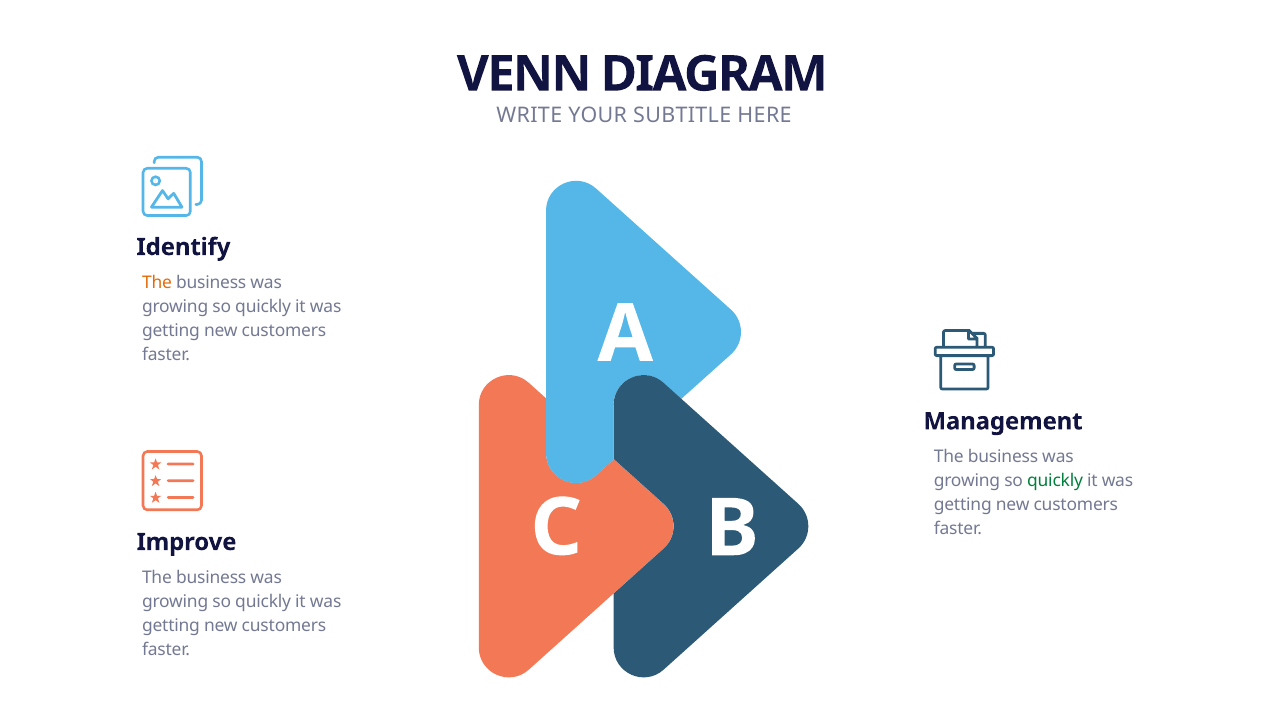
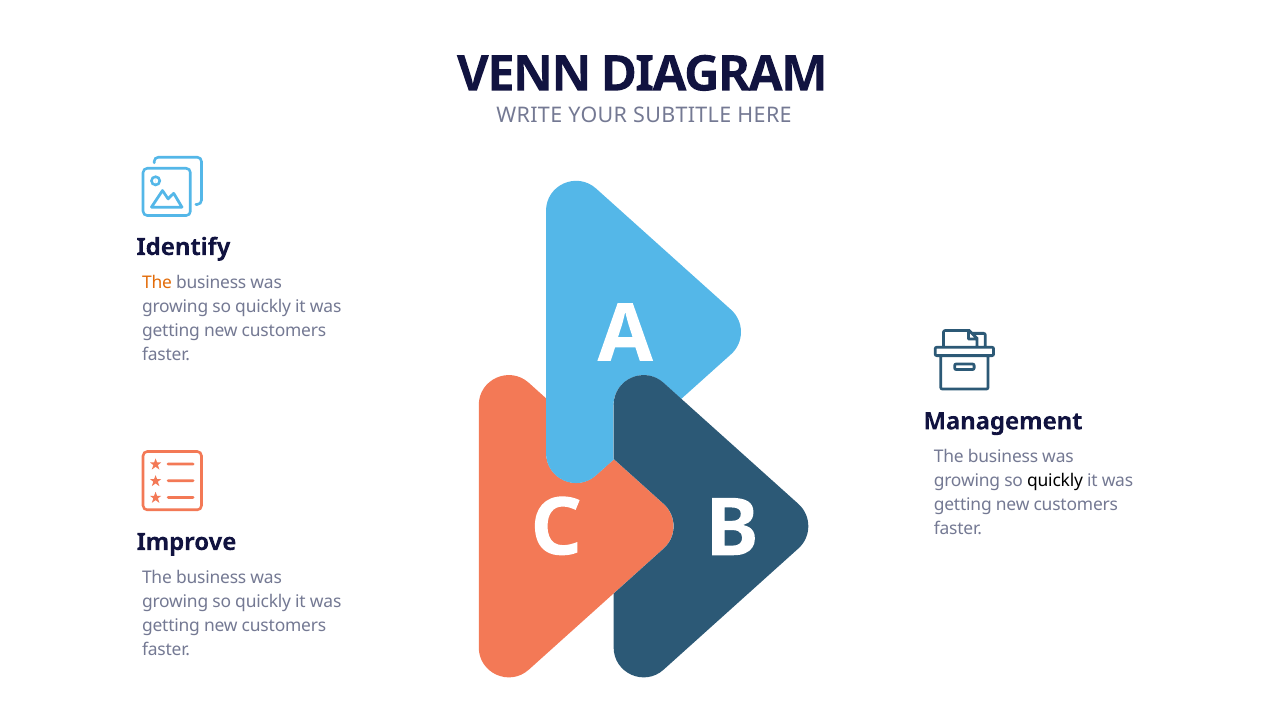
quickly colour: green -> black (1055, 481)
